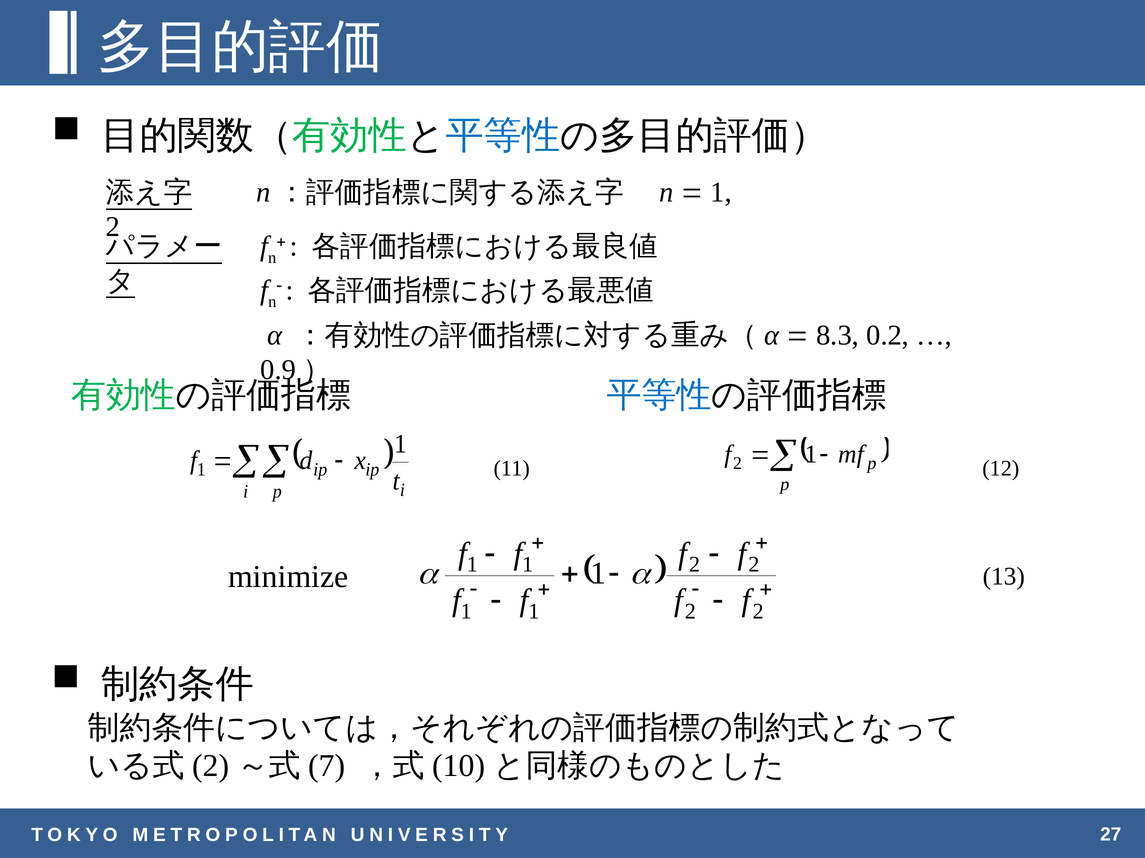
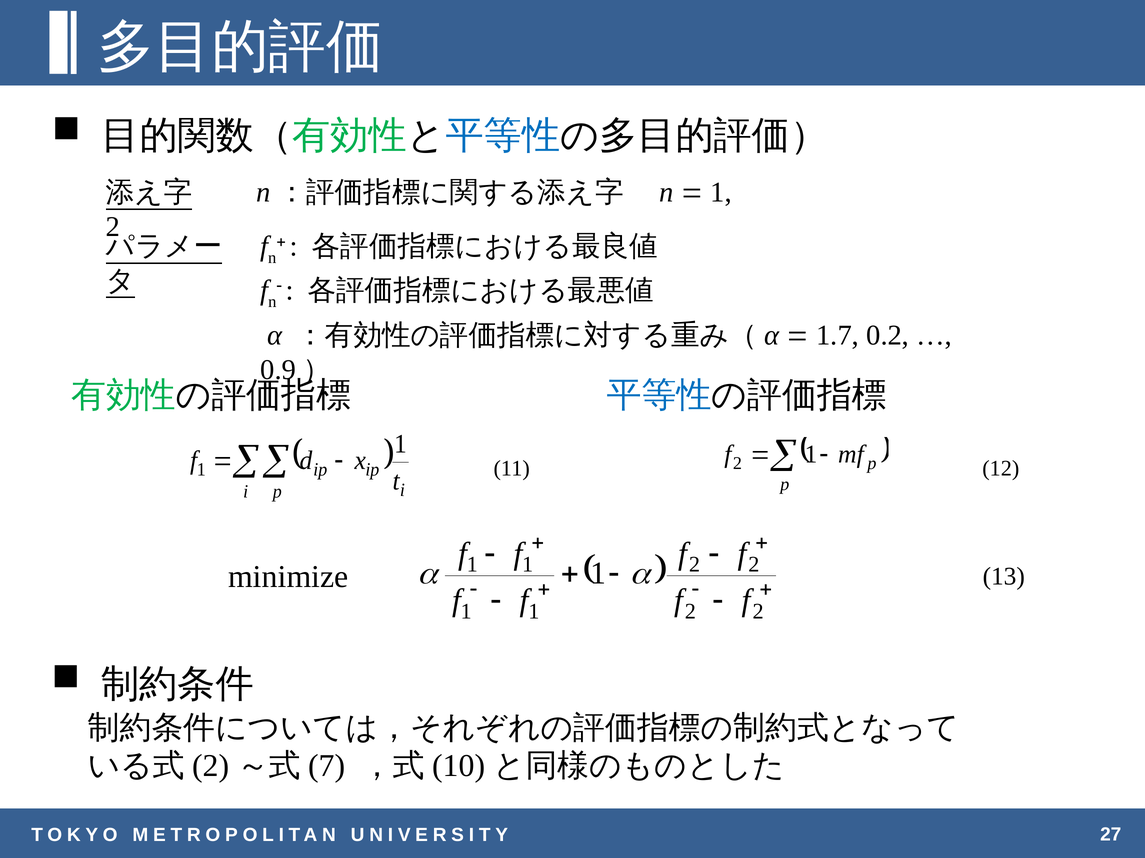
8.3: 8.3 -> 1.7 (838, 336)
